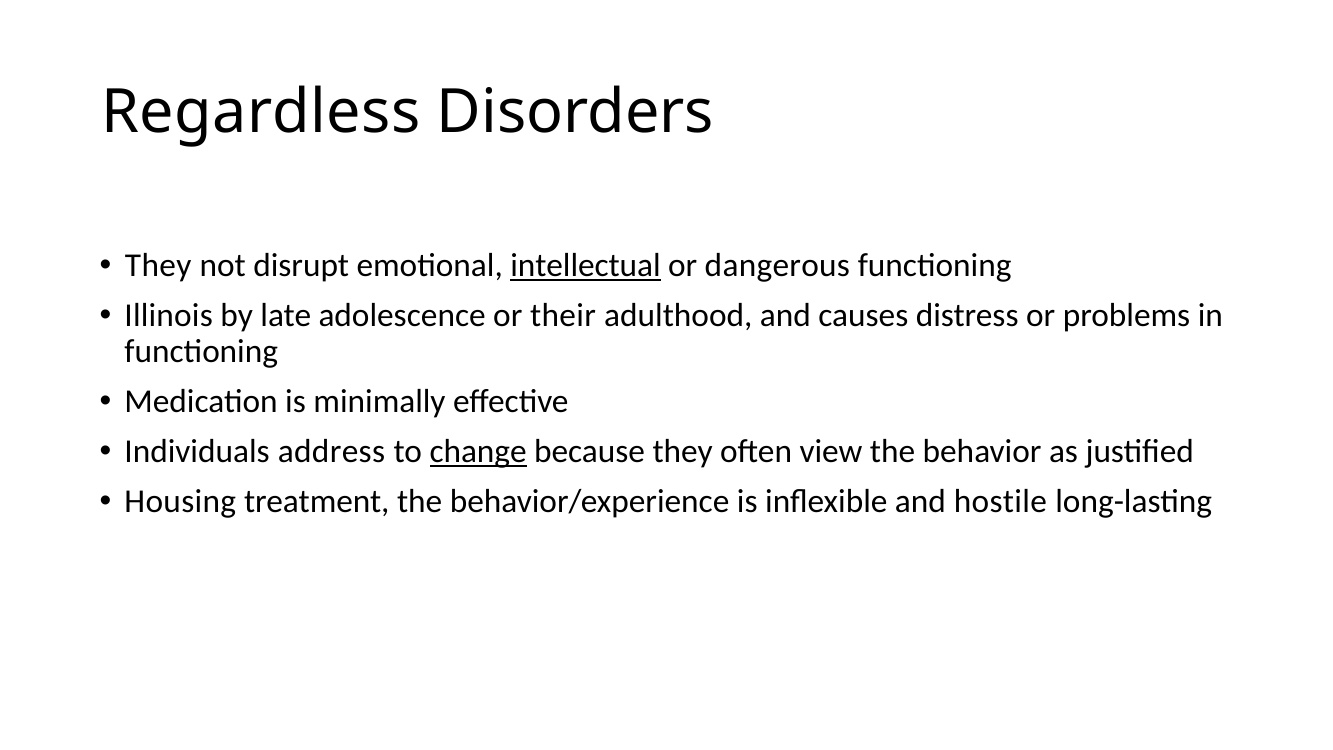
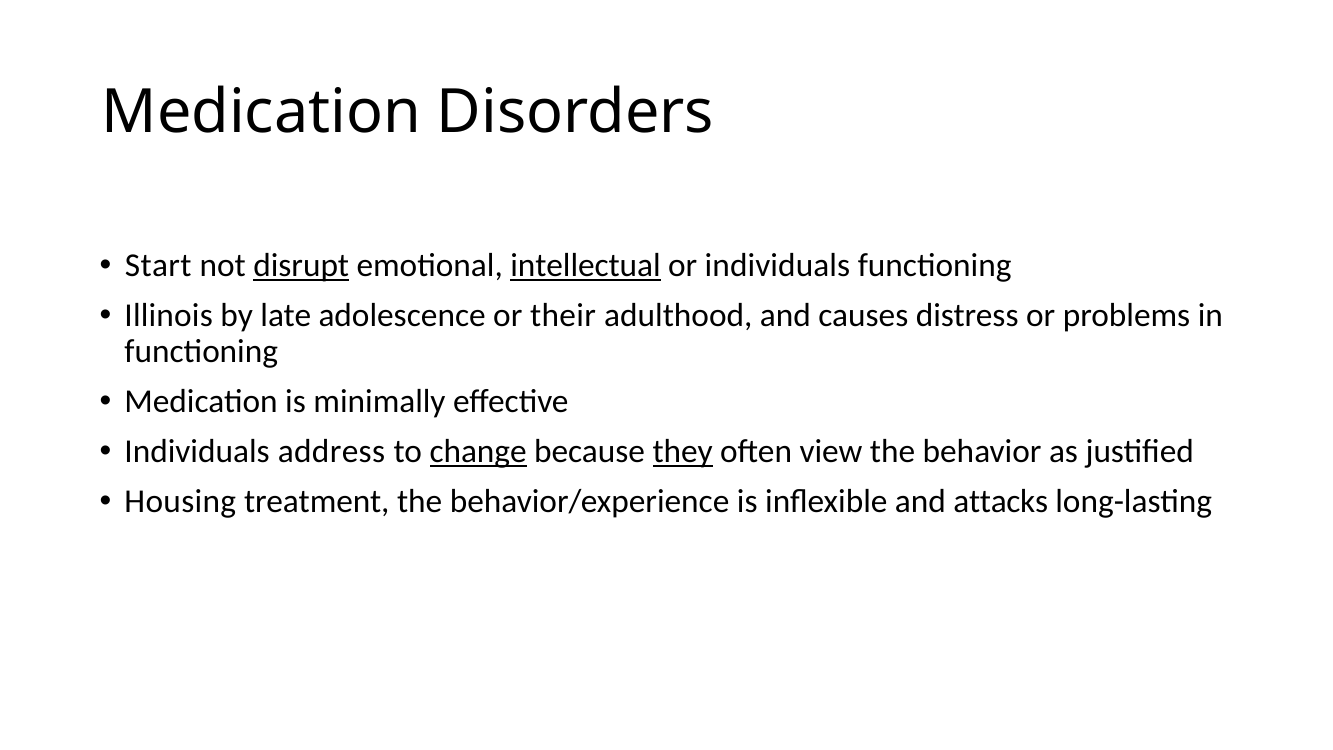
Regardless: Regardless -> Medication (261, 112)
They: They -> Start (158, 266)
disrupt underline: none -> present (301, 266)
or dangerous: dangerous -> individuals (777, 266)
they underline: none -> present (683, 451)
hostile: hostile -> attacks (1001, 501)
